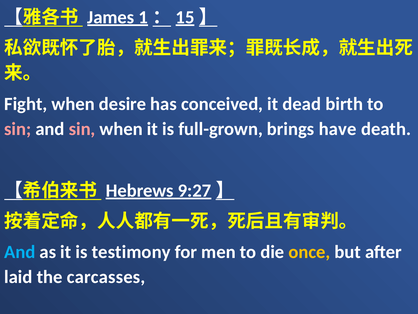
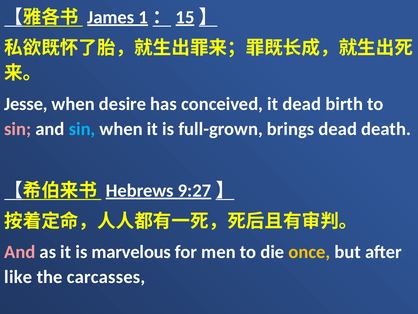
Fight: Fight -> Jesse (26, 104)
sin colour: pink -> light blue (82, 129)
brings have: have -> dead (338, 129)
And colour: light blue -> pink (20, 252)
testimony: testimony -> marvelous (131, 252)
laid: laid -> like (18, 277)
